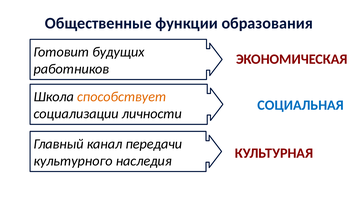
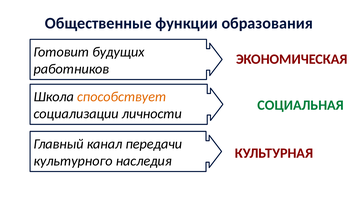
СОЦИАЛЬНАЯ colour: blue -> green (301, 105)
